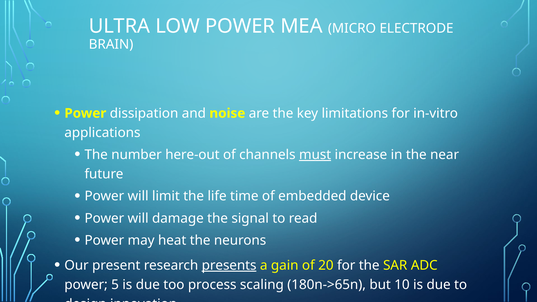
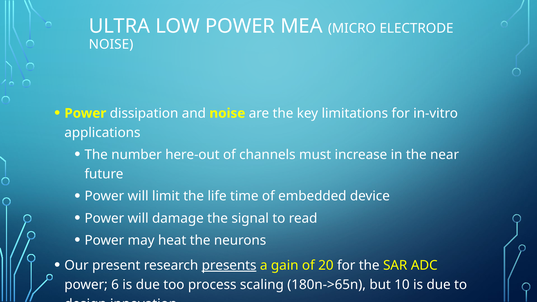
BRAIN: BRAIN -> NOISE (111, 44)
must underline: present -> none (315, 155)
5: 5 -> 6 (115, 285)
